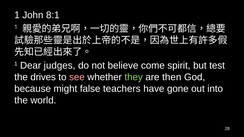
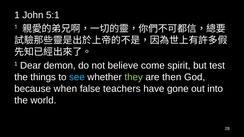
8:1: 8:1 -> 5:1 (53, 15)
judges: judges -> demon (60, 66)
drives: drives -> things (43, 77)
see colour: pink -> light blue (77, 77)
might: might -> when (65, 89)
